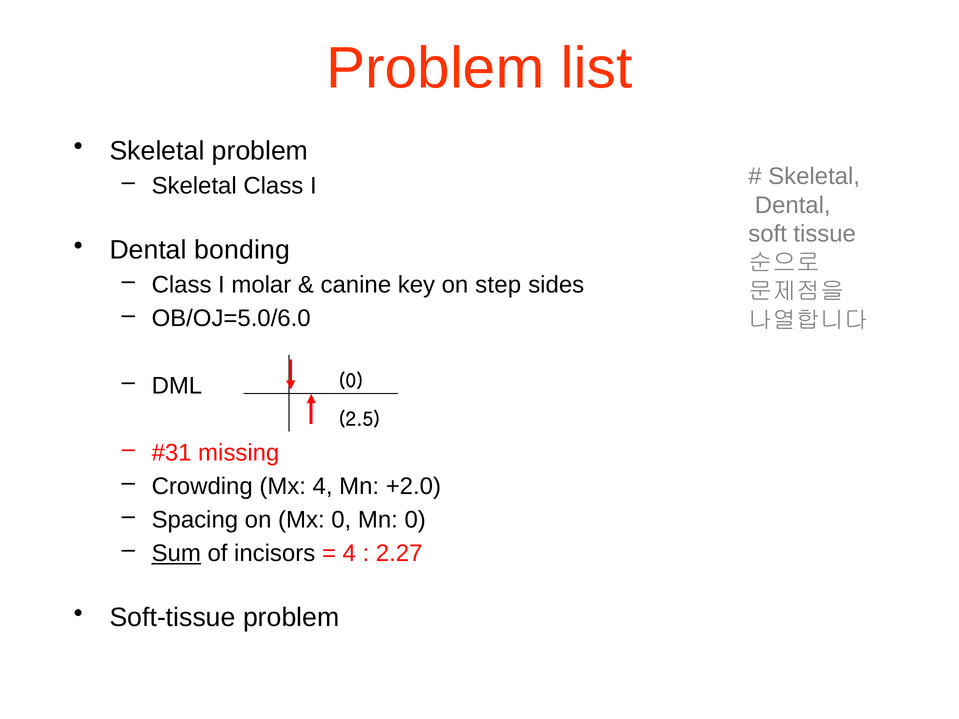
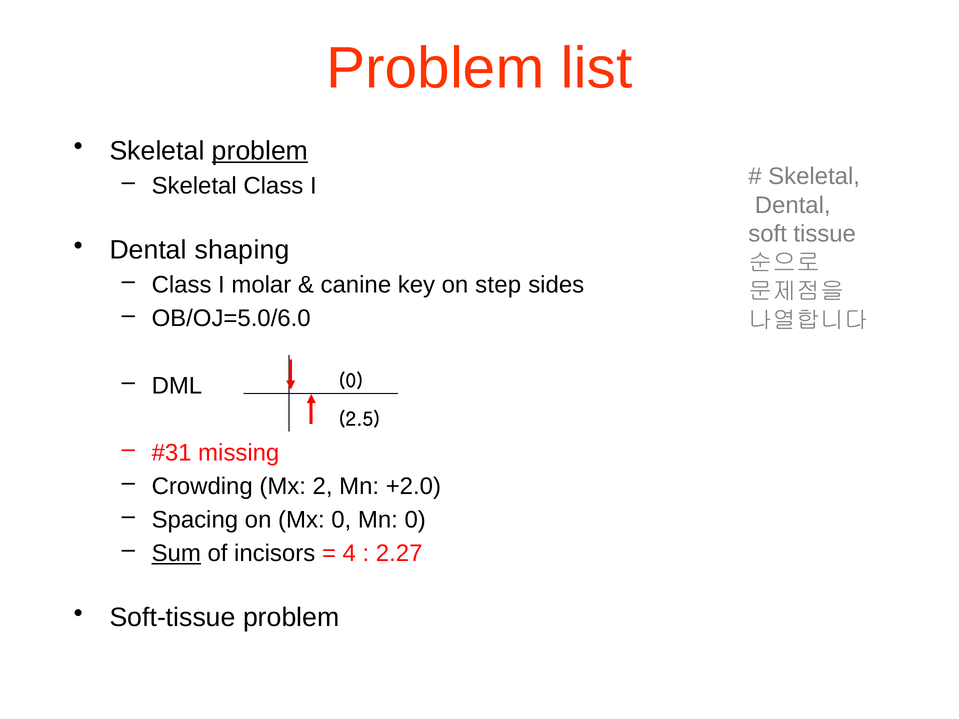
problem underline: none -> present (260, 151)
bonding: bonding -> shaping (242, 250)
Mx 4: 4 -> 2 (323, 487)
